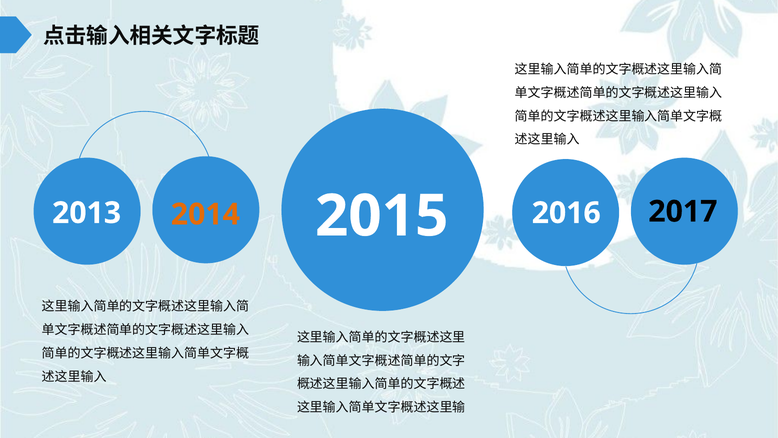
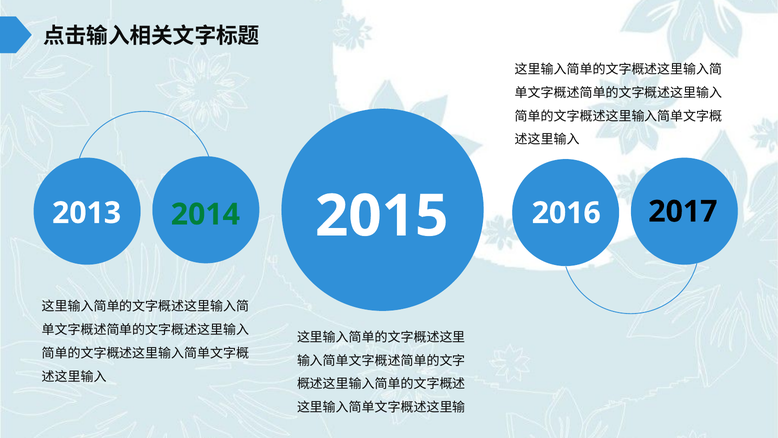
2014 colour: orange -> green (205, 214)
